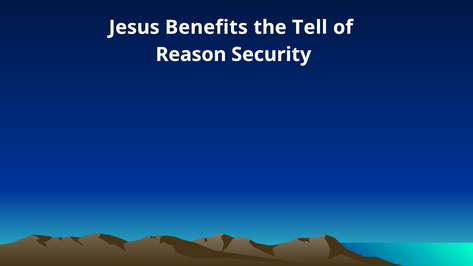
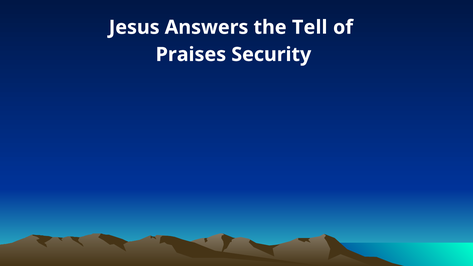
Benefits: Benefits -> Answers (207, 27)
Reason: Reason -> Praises (191, 55)
